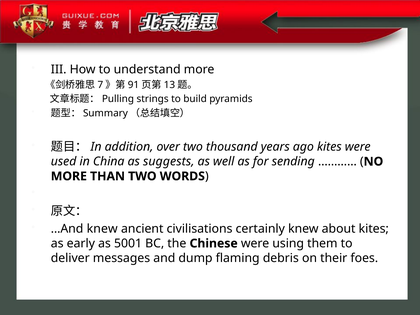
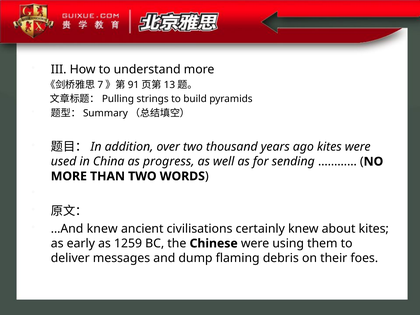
suggests: suggests -> progress (169, 162)
5001: 5001 -> 1259 (128, 243)
